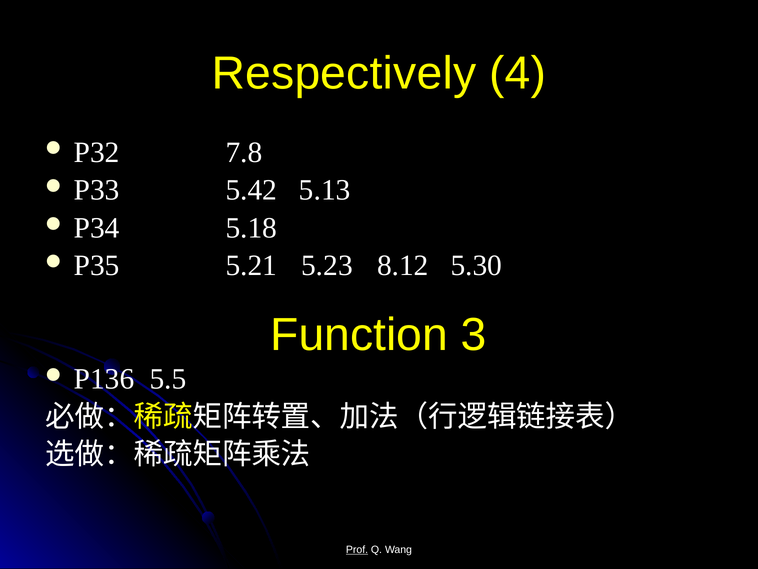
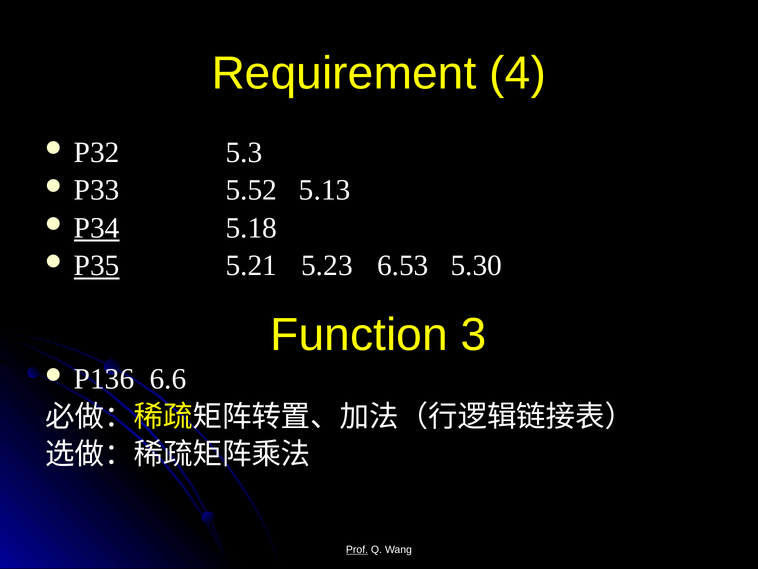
Respectively: Respectively -> Requirement (344, 73)
7.8: 7.8 -> 5.3 (244, 152)
5.42: 5.42 -> 5.52 (251, 190)
P34 underline: none -> present (97, 228)
P35 underline: none -> present (97, 265)
8.12: 8.12 -> 6.53 (403, 265)
5.5: 5.5 -> 6.6 (168, 379)
